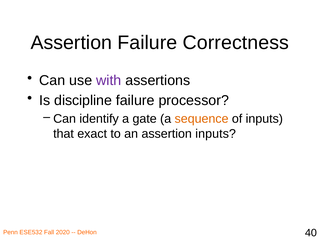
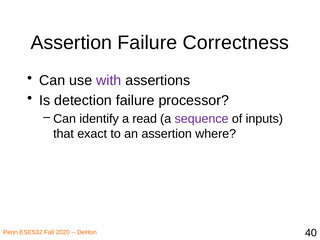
discipline: discipline -> detection (83, 100)
gate: gate -> read (145, 119)
sequence colour: orange -> purple (202, 119)
assertion inputs: inputs -> where (216, 134)
